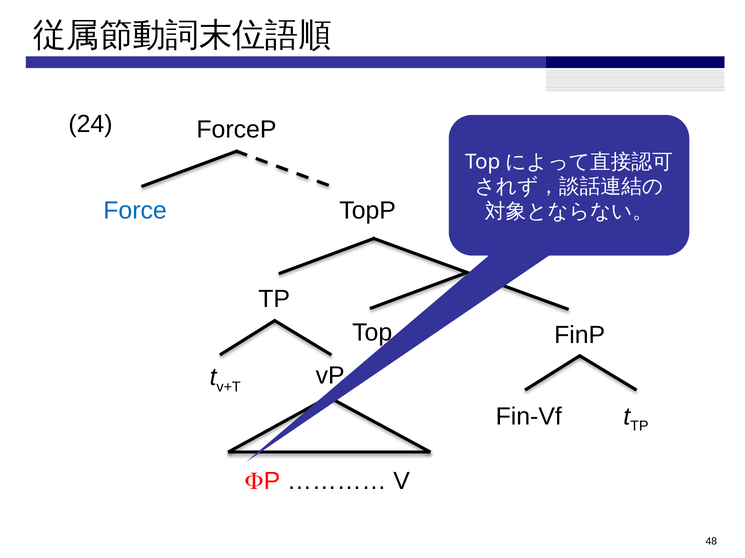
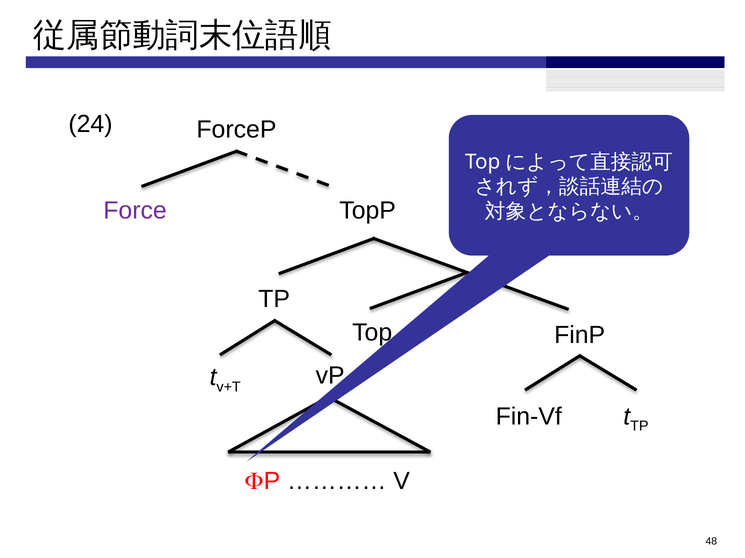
Force colour: blue -> purple (135, 211)
